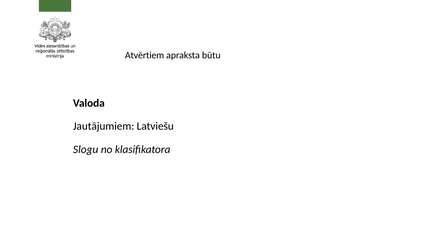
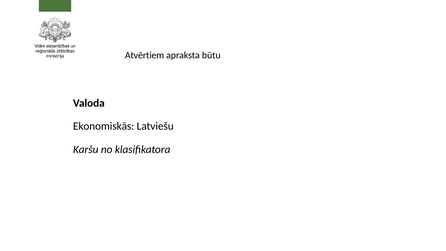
Jautājumiem: Jautājumiem -> Ekonomiskās (104, 126)
Slogu: Slogu -> Karšu (86, 149)
